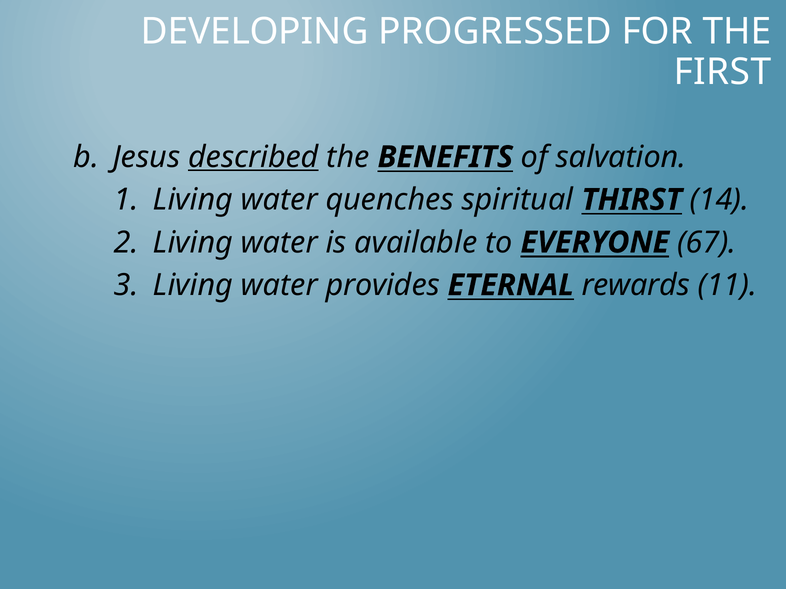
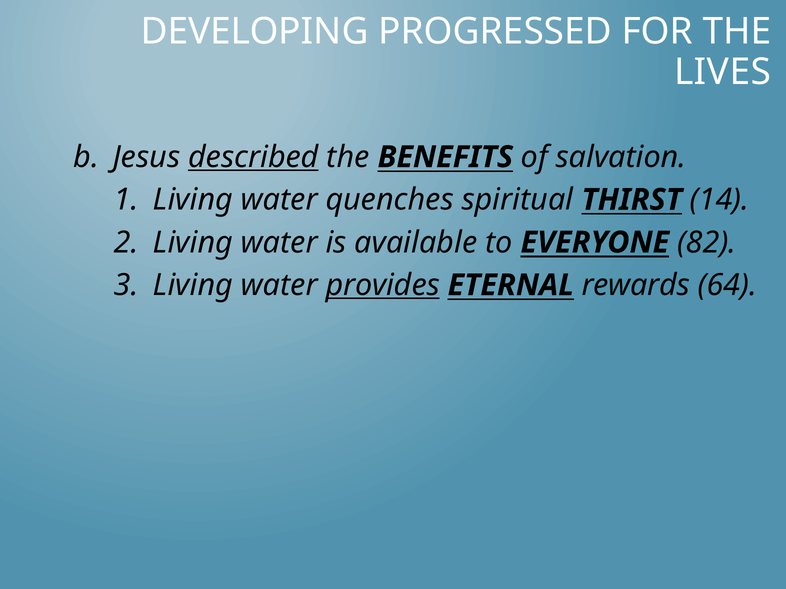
FIRST: FIRST -> LIVES (722, 72)
67: 67 -> 82 (707, 243)
provides underline: none -> present (383, 285)
11: 11 -> 64 (727, 285)
